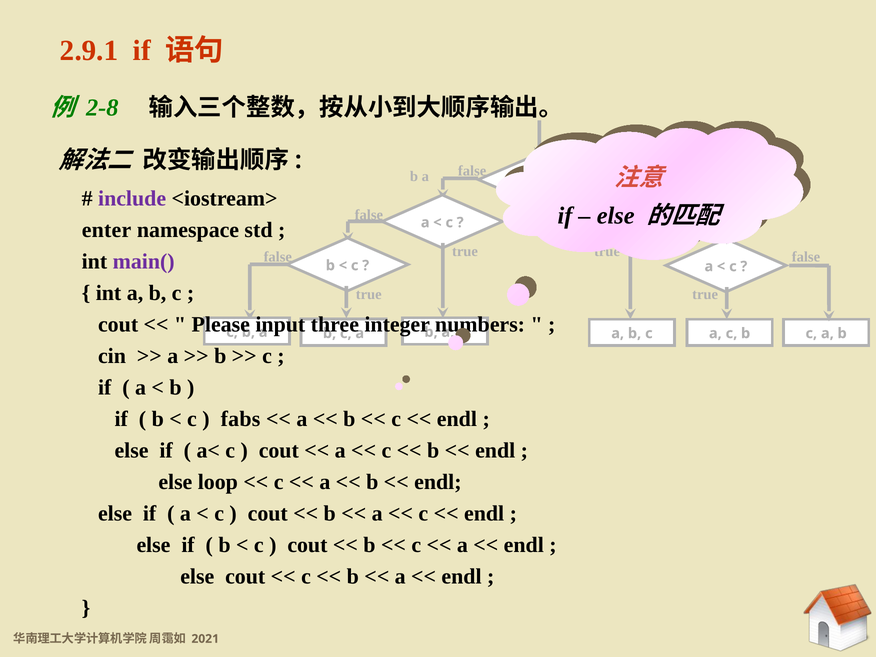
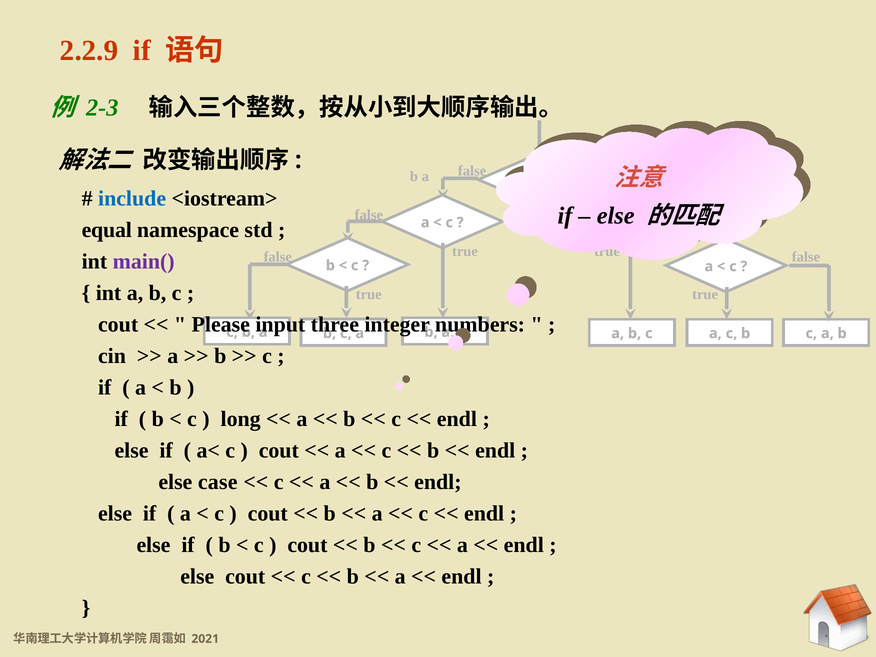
2.9.1: 2.9.1 -> 2.2.9 (89, 51)
2-8: 2-8 -> 2-3 (102, 108)
include colour: purple -> blue (132, 198)
enter: enter -> equal (107, 230)
fabs: fabs -> long (241, 419)
loop: loop -> case (218, 482)
